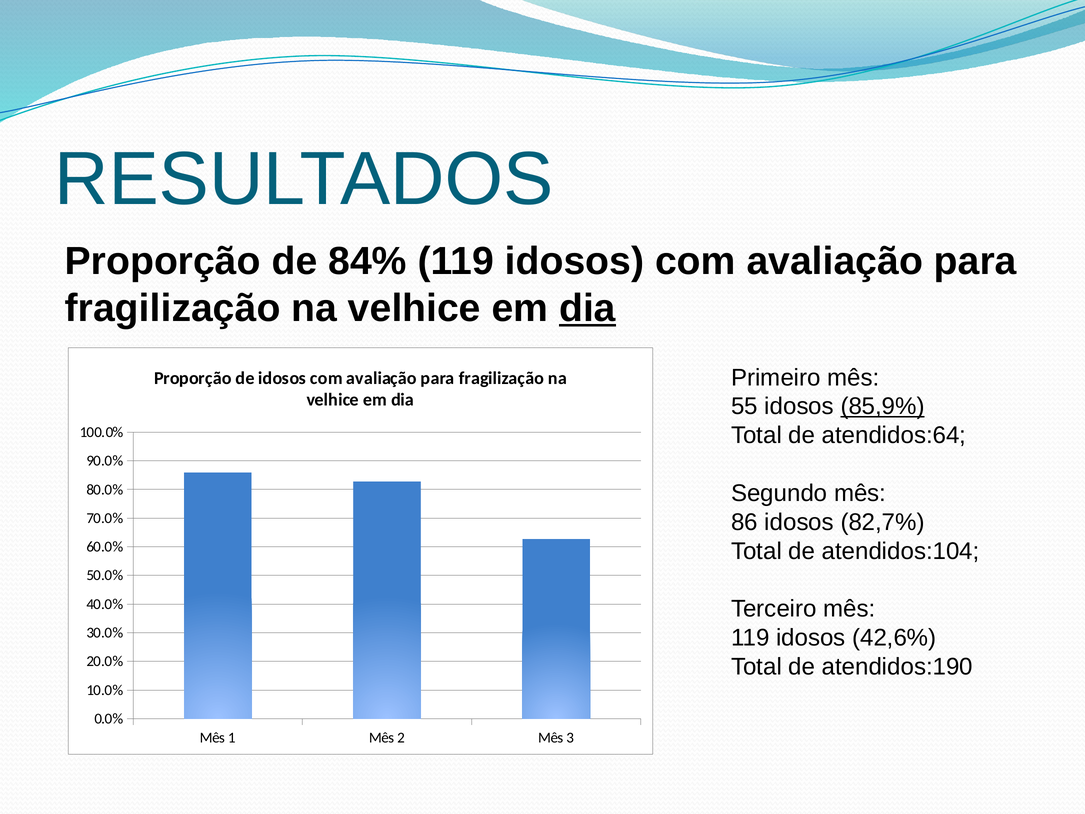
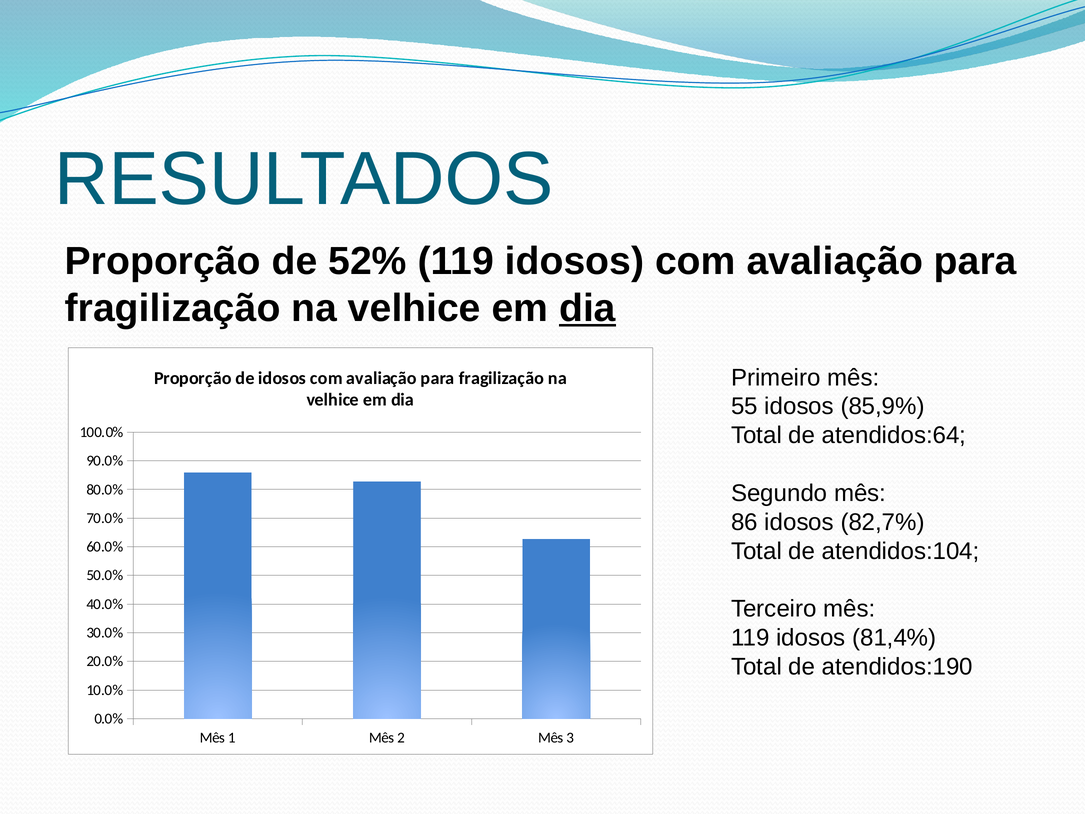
84%: 84% -> 52% (368, 261)
85,9% underline: present -> none (883, 406)
42,6%: 42,6% -> 81,4% (894, 638)
